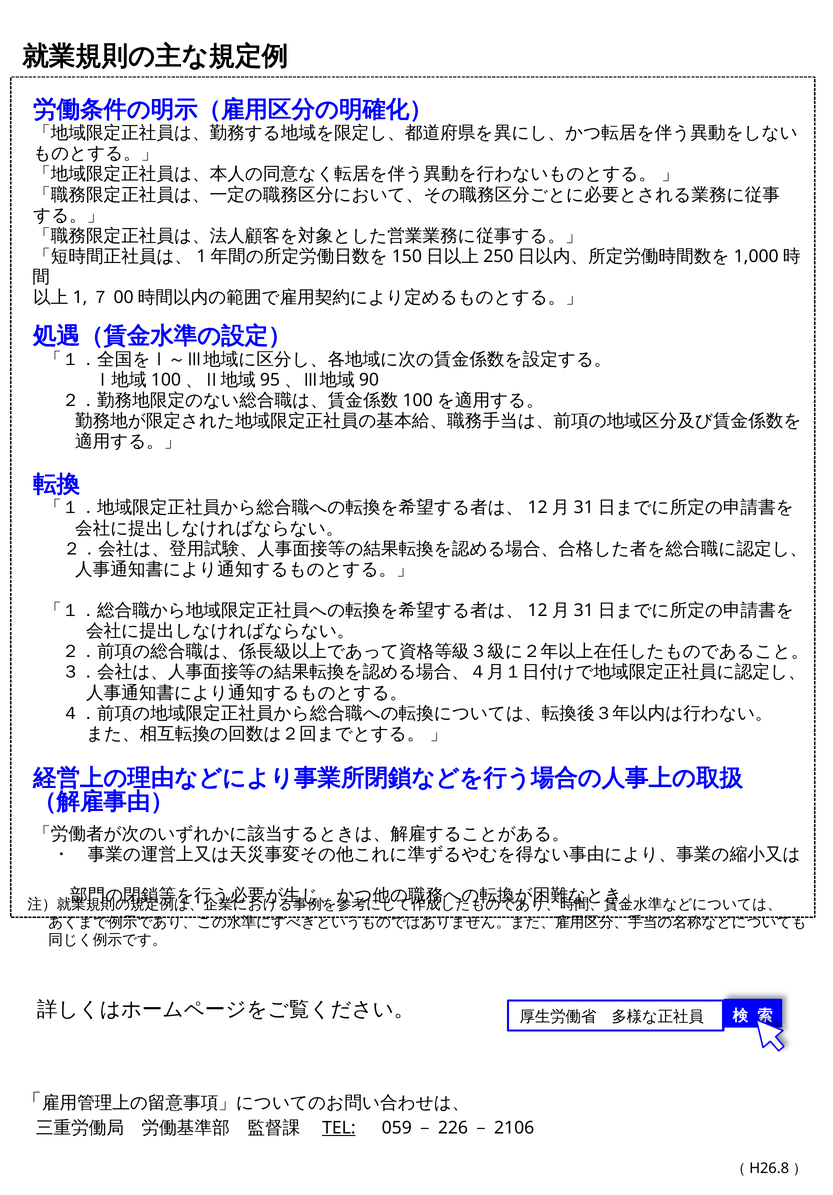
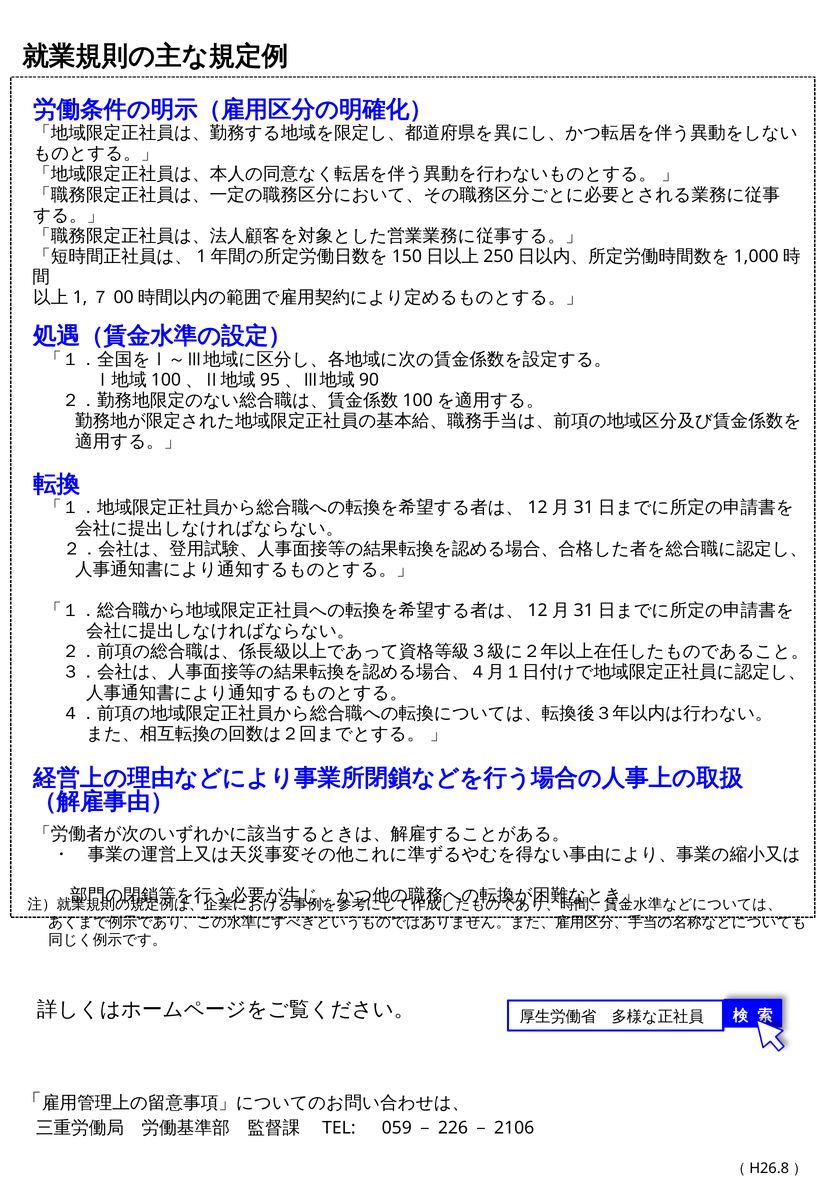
TEL underline: present -> none (339, 1128)
